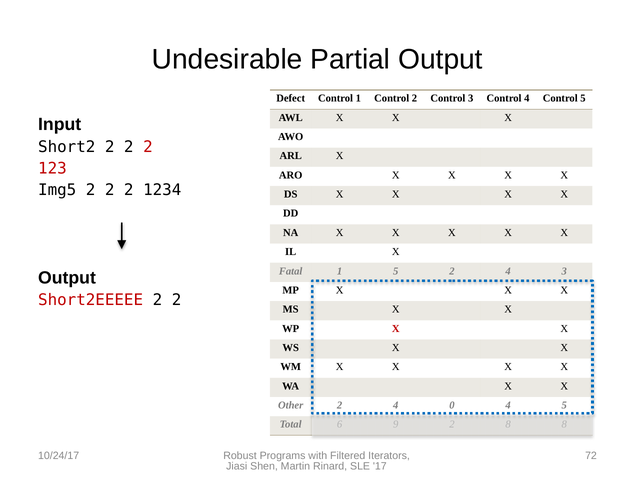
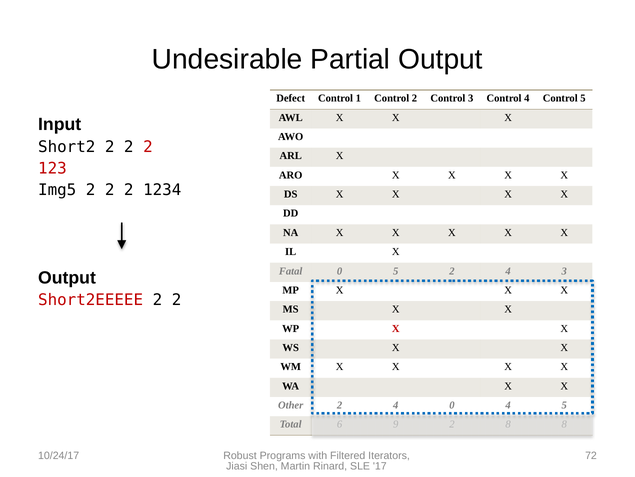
Fatal 1: 1 -> 0 (340, 271)
